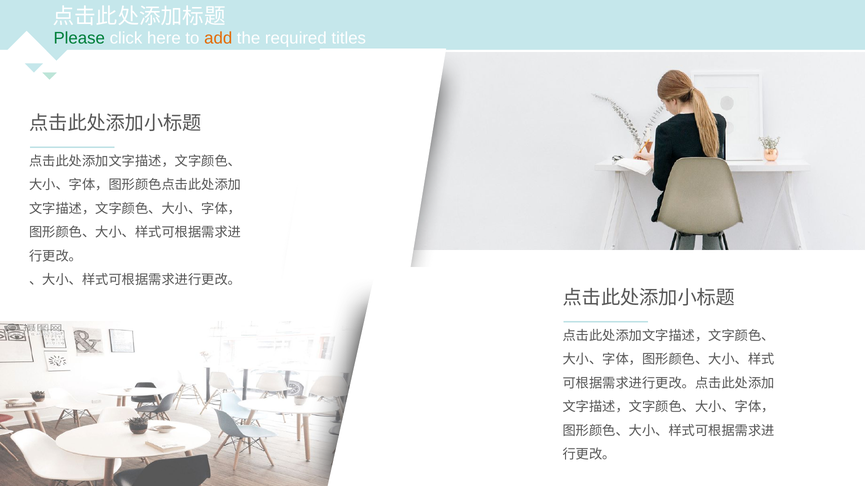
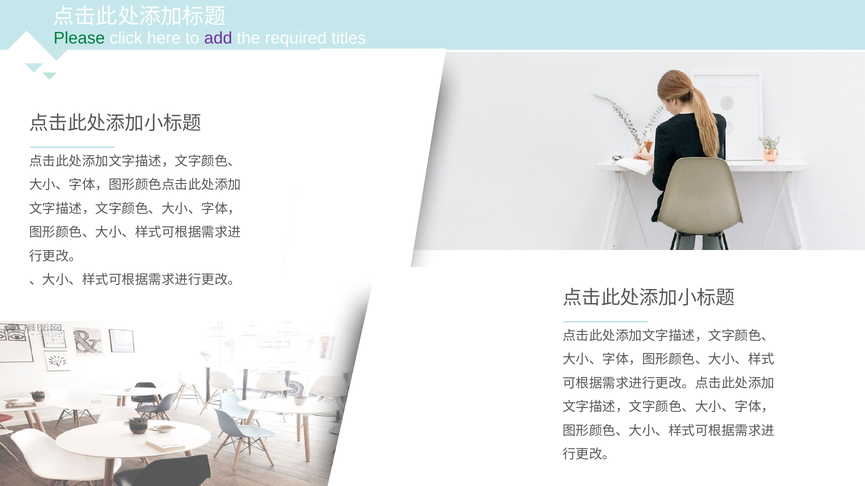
add colour: orange -> purple (218, 38)
